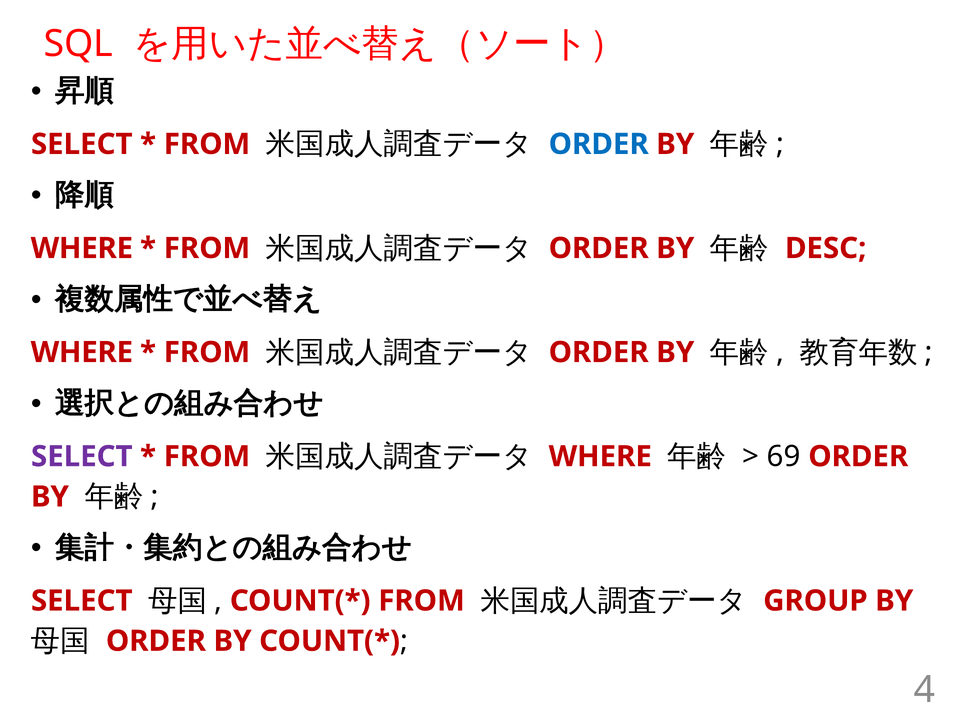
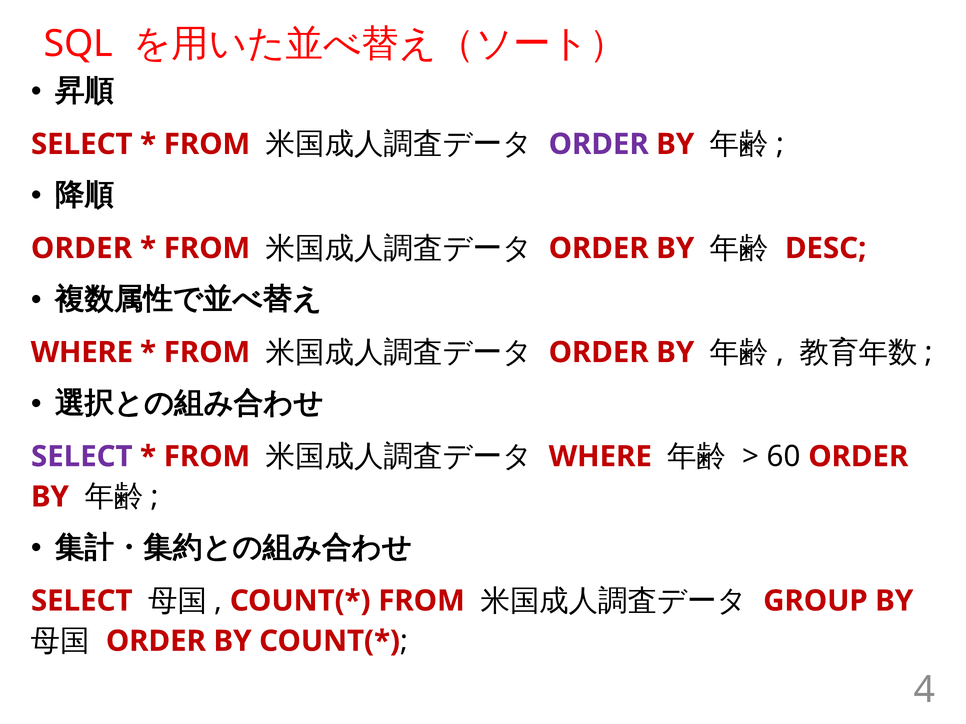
ORDER colour: blue -> purple (599, 144)
WHERE: WHERE -> ORDER (82, 248)
69: 69 -> 60 (784, 457)
